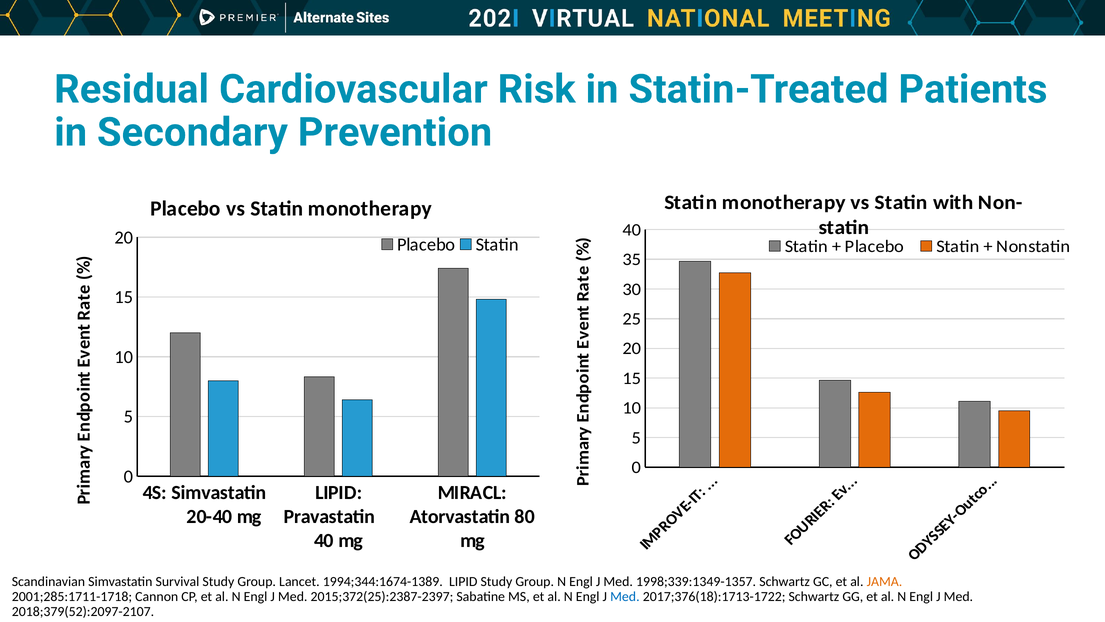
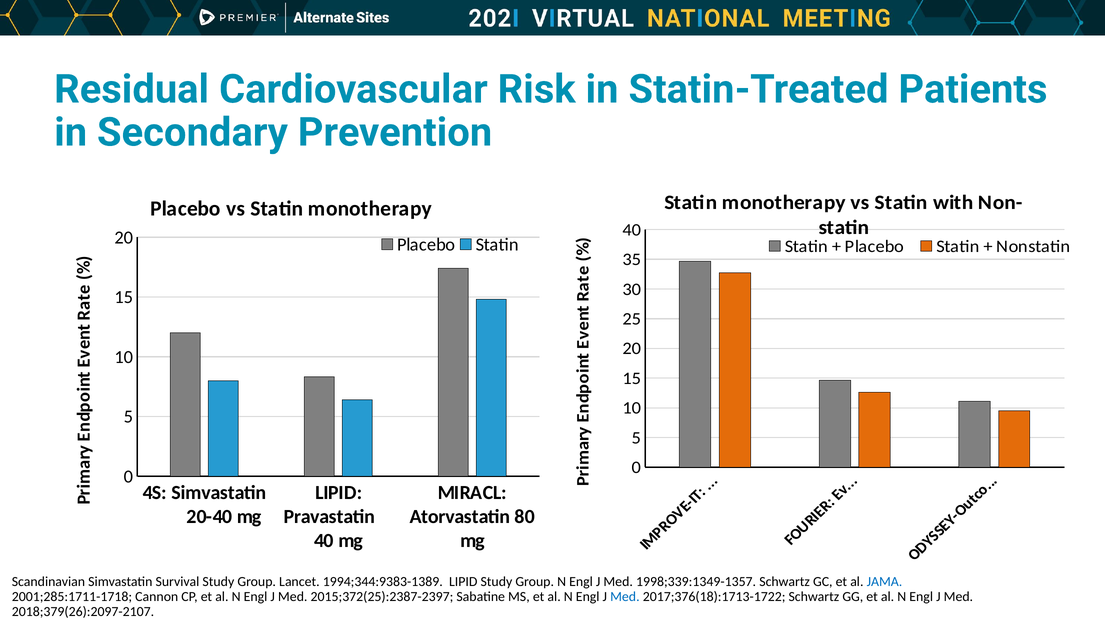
1994;344:1674-1389: 1994;344:1674-1389 -> 1994;344:9383-1389 (383, 581)
JAMA colour: orange -> blue (884, 581)
2018;379(52):2097-2107: 2018;379(52):2097-2107 -> 2018;379(26):2097-2107 (83, 611)
